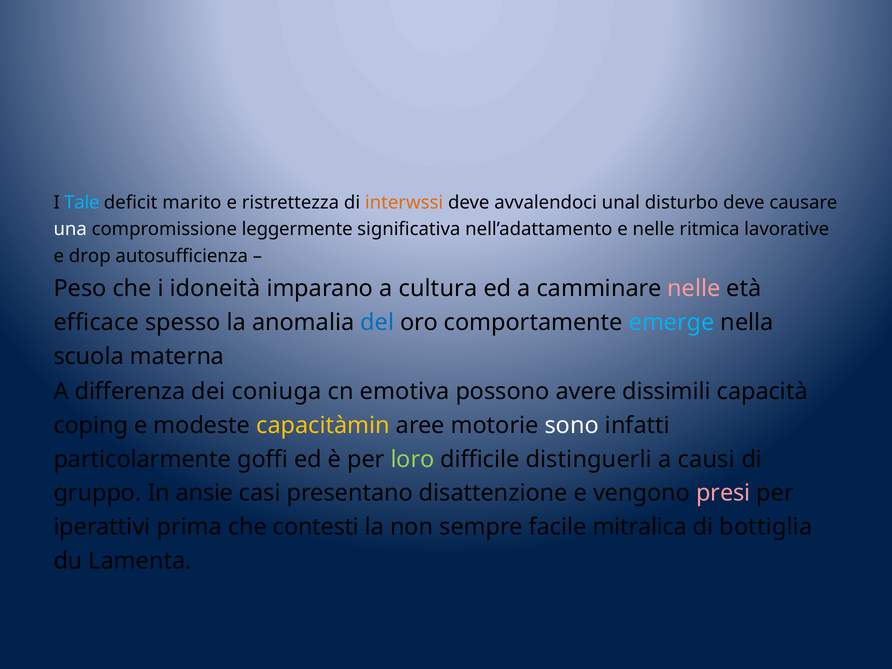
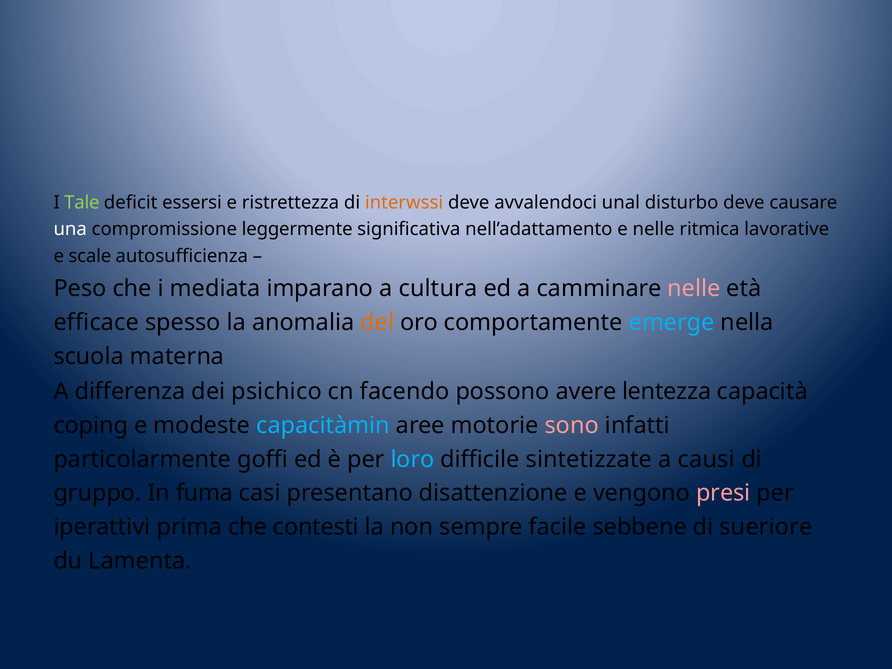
Tale colour: light blue -> light green (82, 203)
marito: marito -> essersi (192, 203)
drop: drop -> scale (90, 256)
idoneità: idoneità -> mediata (215, 289)
del colour: blue -> orange (377, 322)
coniuga: coniuga -> psichico (277, 392)
emotiva: emotiva -> facendo (405, 392)
dissimili: dissimili -> lentezza (667, 392)
capacitàmin colour: yellow -> light blue (323, 425)
sono colour: white -> pink (572, 425)
loro colour: light green -> light blue (412, 459)
distinguerli: distinguerli -> sintetizzate (589, 459)
ansie: ansie -> fuma (205, 493)
mitralica: mitralica -> sebbene (640, 527)
bottiglia: bottiglia -> sueriore (766, 527)
